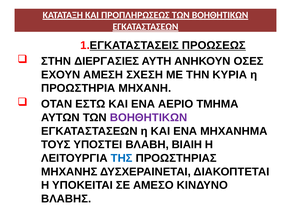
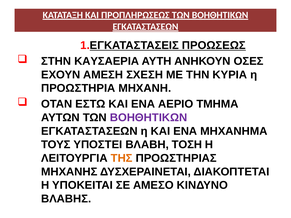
ΔΙΕΡΓΑΣΙΕΣ: ΔΙΕΡΓΑΣΙΕΣ -> ΚΑΥΣΑΕΡΙΑ (107, 61)
ΒΙΑΙΗ: ΒΙΑΙΗ -> ΤΟΣΗ (187, 145)
ΤΗΣ colour: blue -> orange (122, 158)
